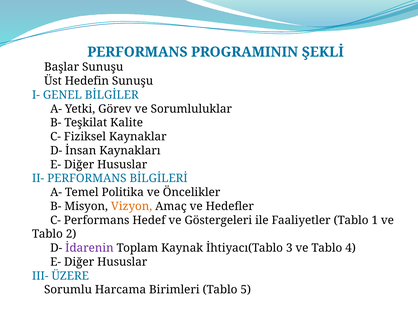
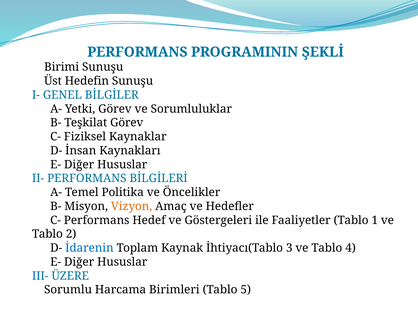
Başlar: Başlar -> Birimi (62, 67)
Teşkilat Kalite: Kalite -> Görev (127, 123)
İdarenin colour: purple -> blue (89, 248)
